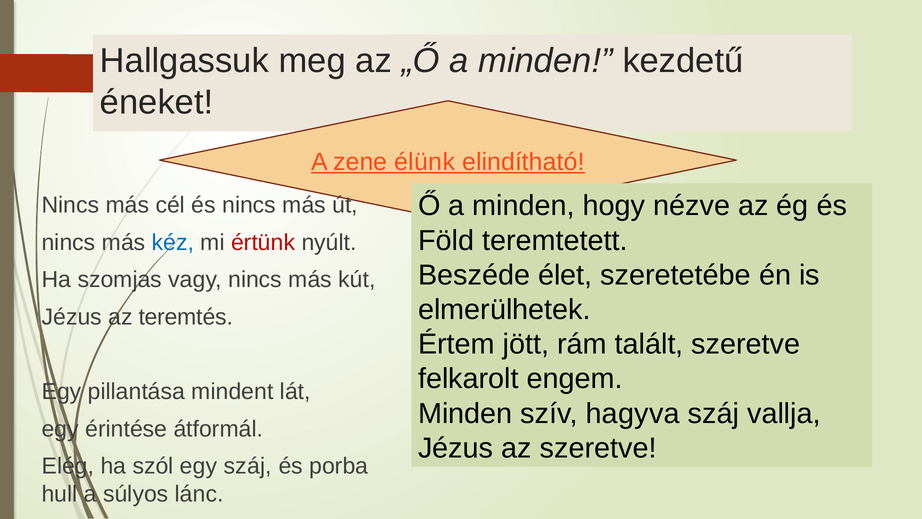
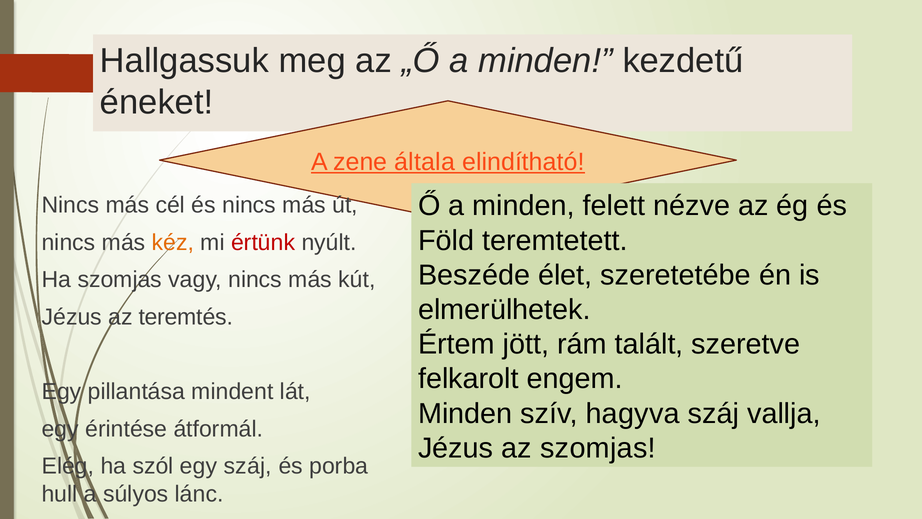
élünk: élünk -> általa (425, 162)
hogy: hogy -> felett (614, 206)
kéz colour: blue -> orange (173, 242)
az szeretve: szeretve -> szomjas (598, 448)
